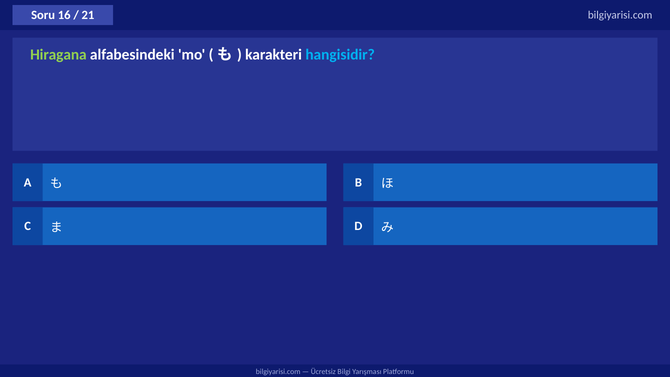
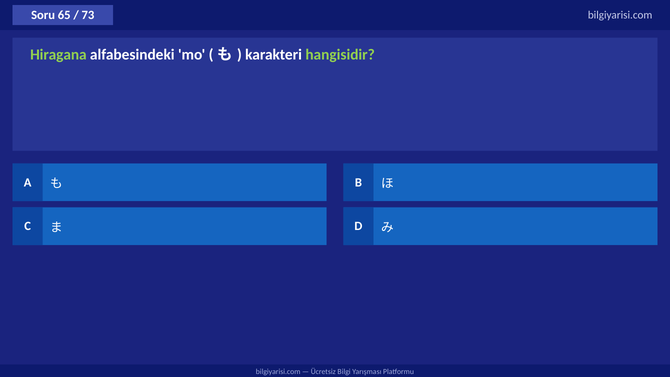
16: 16 -> 65 (64, 15)
21: 21 -> 73 (88, 15)
hangisidir colour: light blue -> light green (340, 55)
